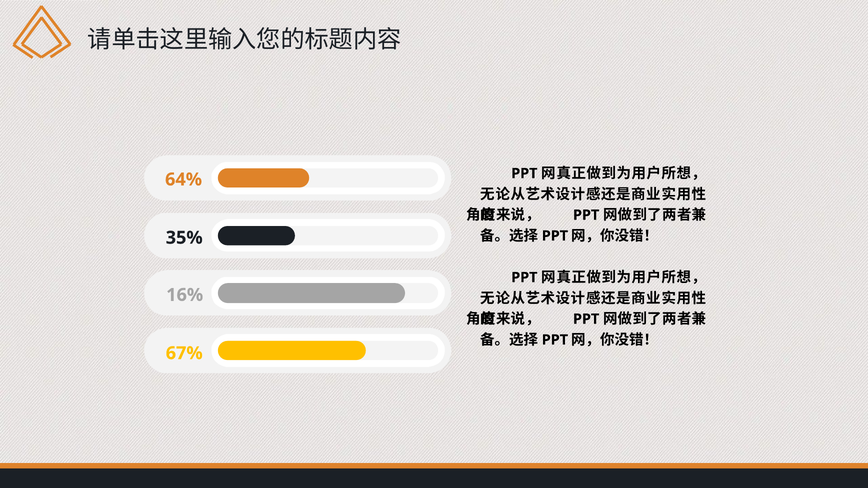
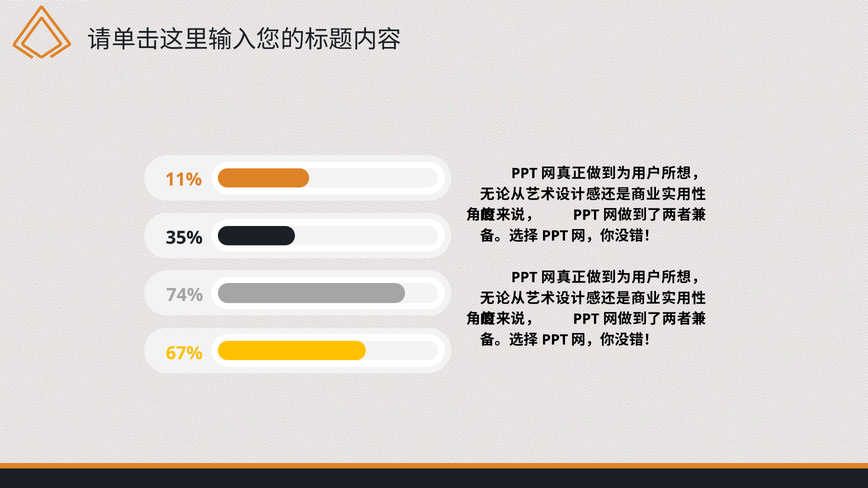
64%: 64% -> 11% (184, 180)
16%: 16% -> 74% (185, 295)
